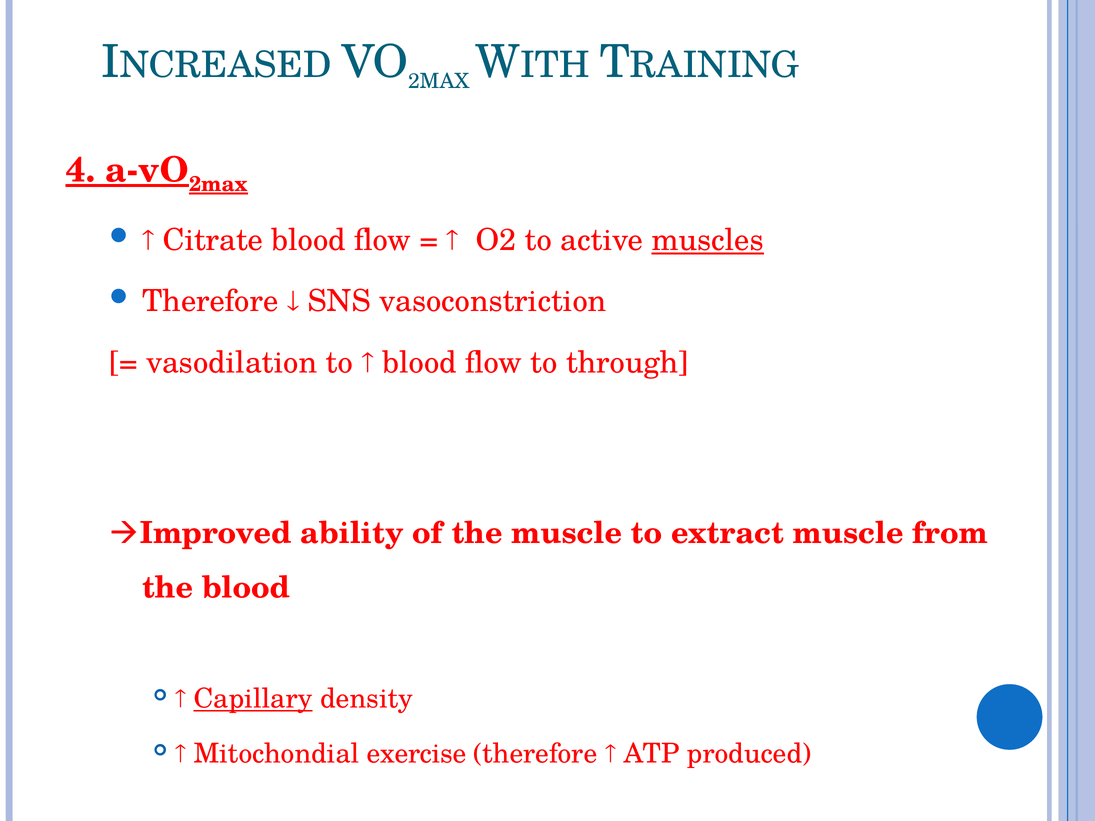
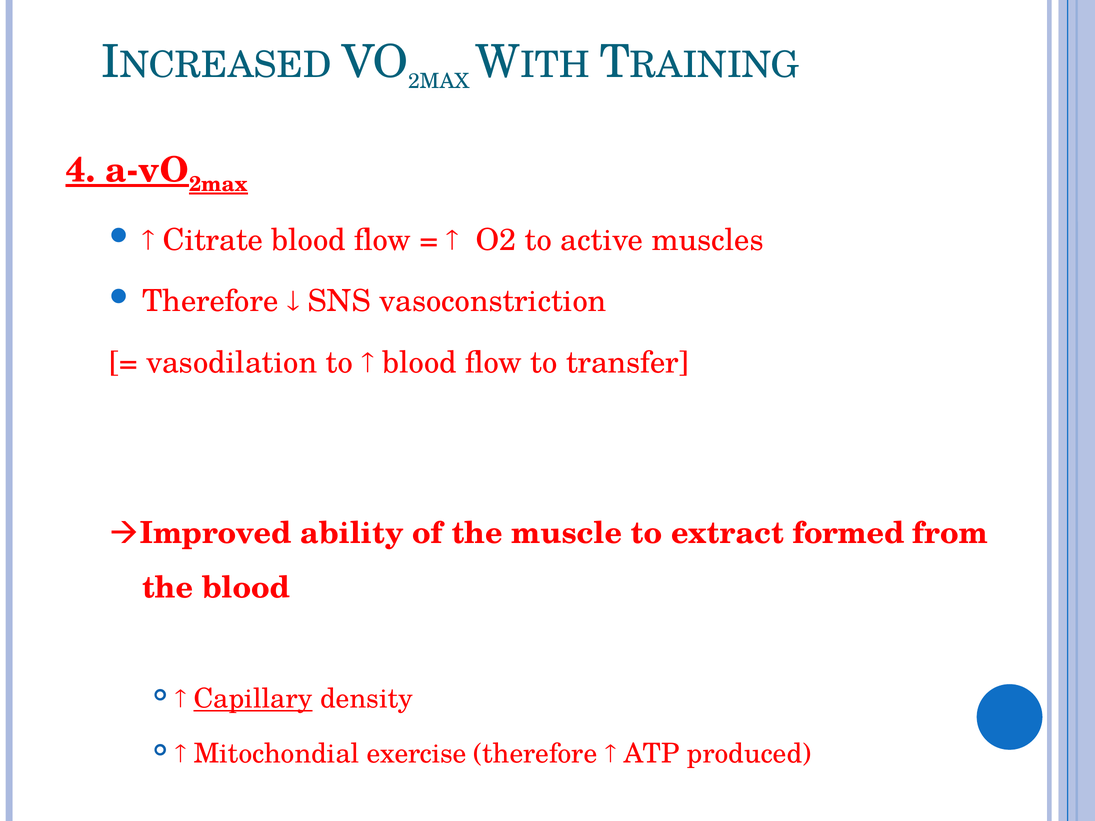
muscles underline: present -> none (708, 240)
through: through -> transfer (627, 363)
extract muscle: muscle -> formed (848, 533)
